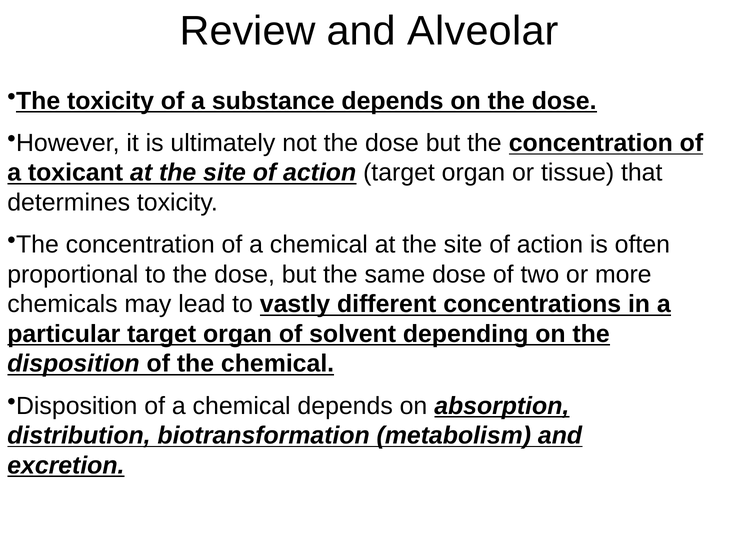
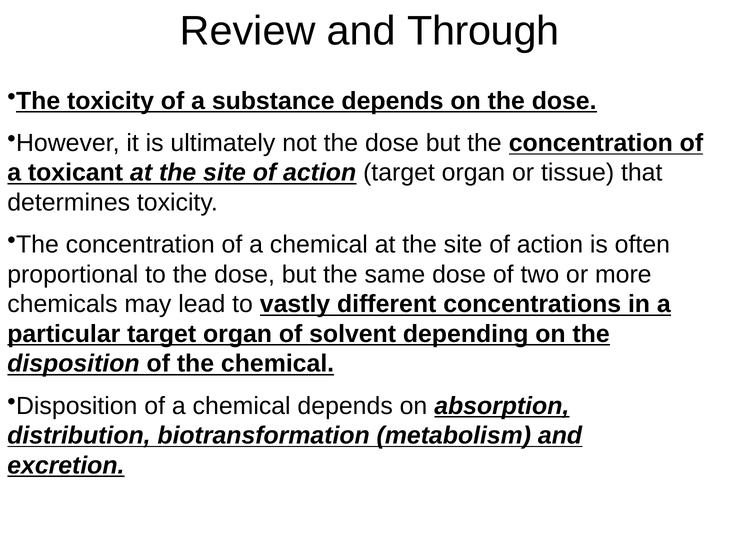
Alveolar: Alveolar -> Through (483, 31)
